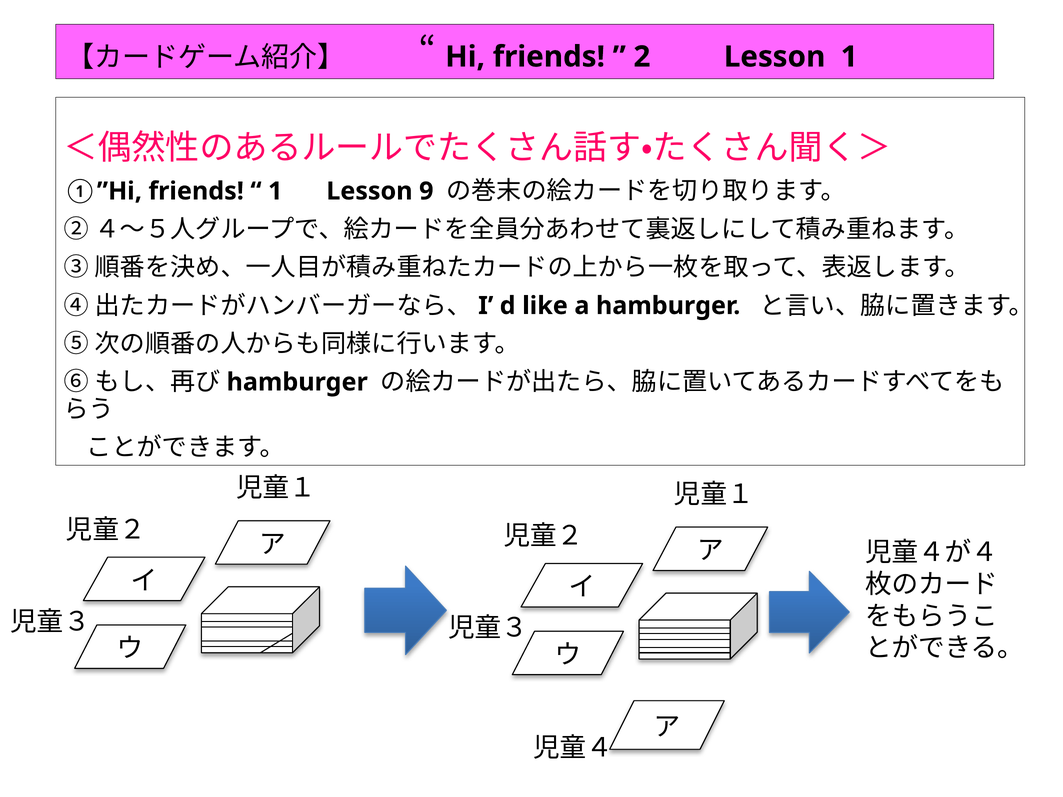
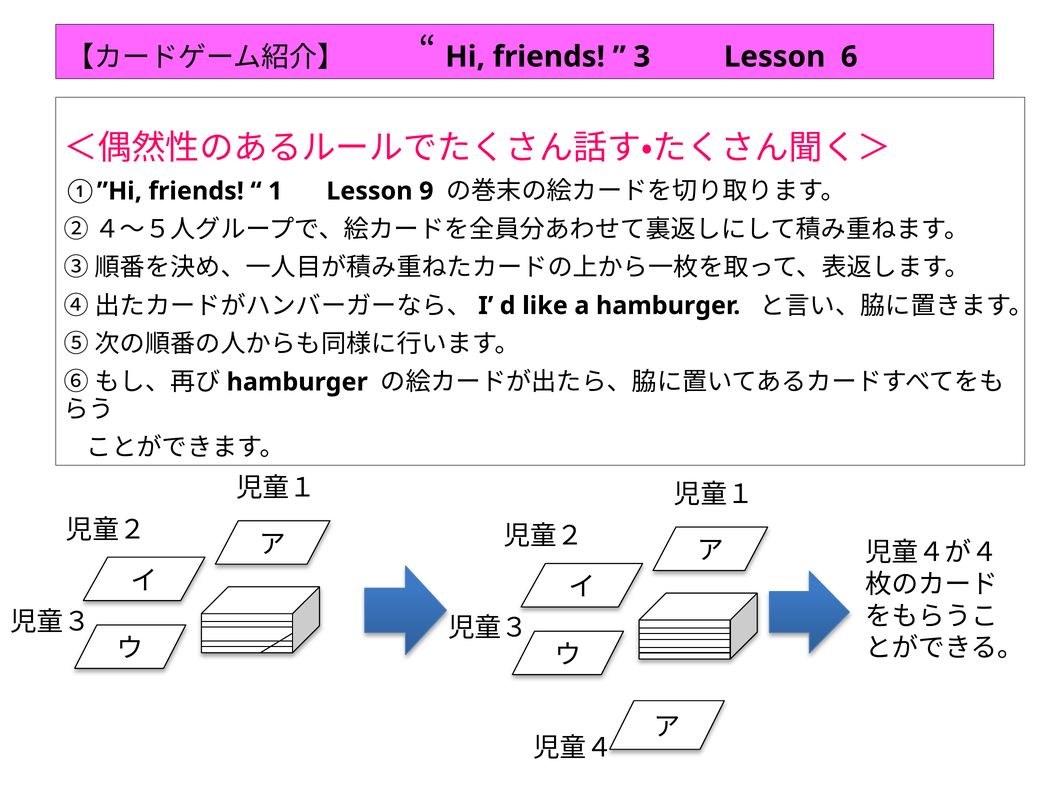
2: 2 -> 3 (642, 57)
Lesson 1: 1 -> 6 (849, 57)
